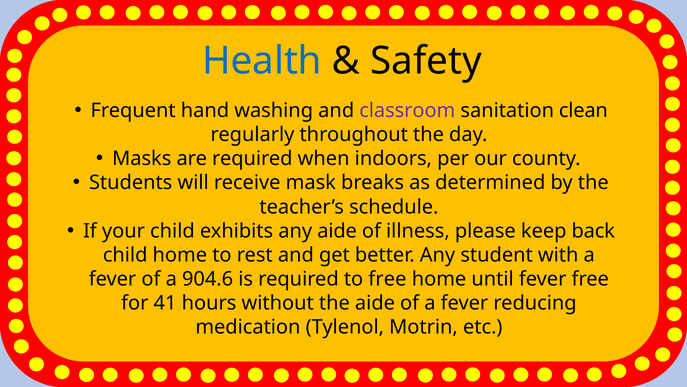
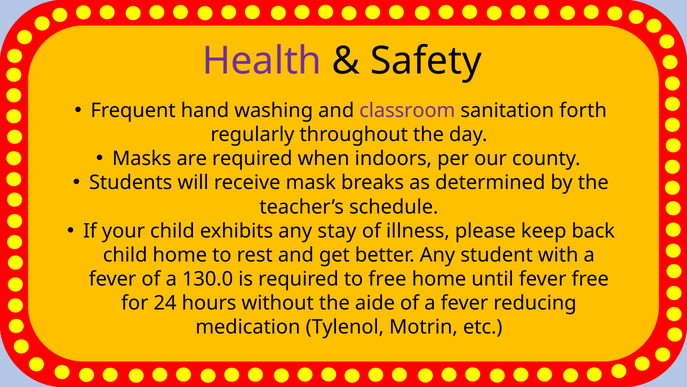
Health colour: blue -> purple (262, 61)
clean: clean -> forth (583, 110)
any aide: aide -> stay (337, 231)
904.6: 904.6 -> 130.0 (208, 279)
41: 41 -> 24 (165, 303)
